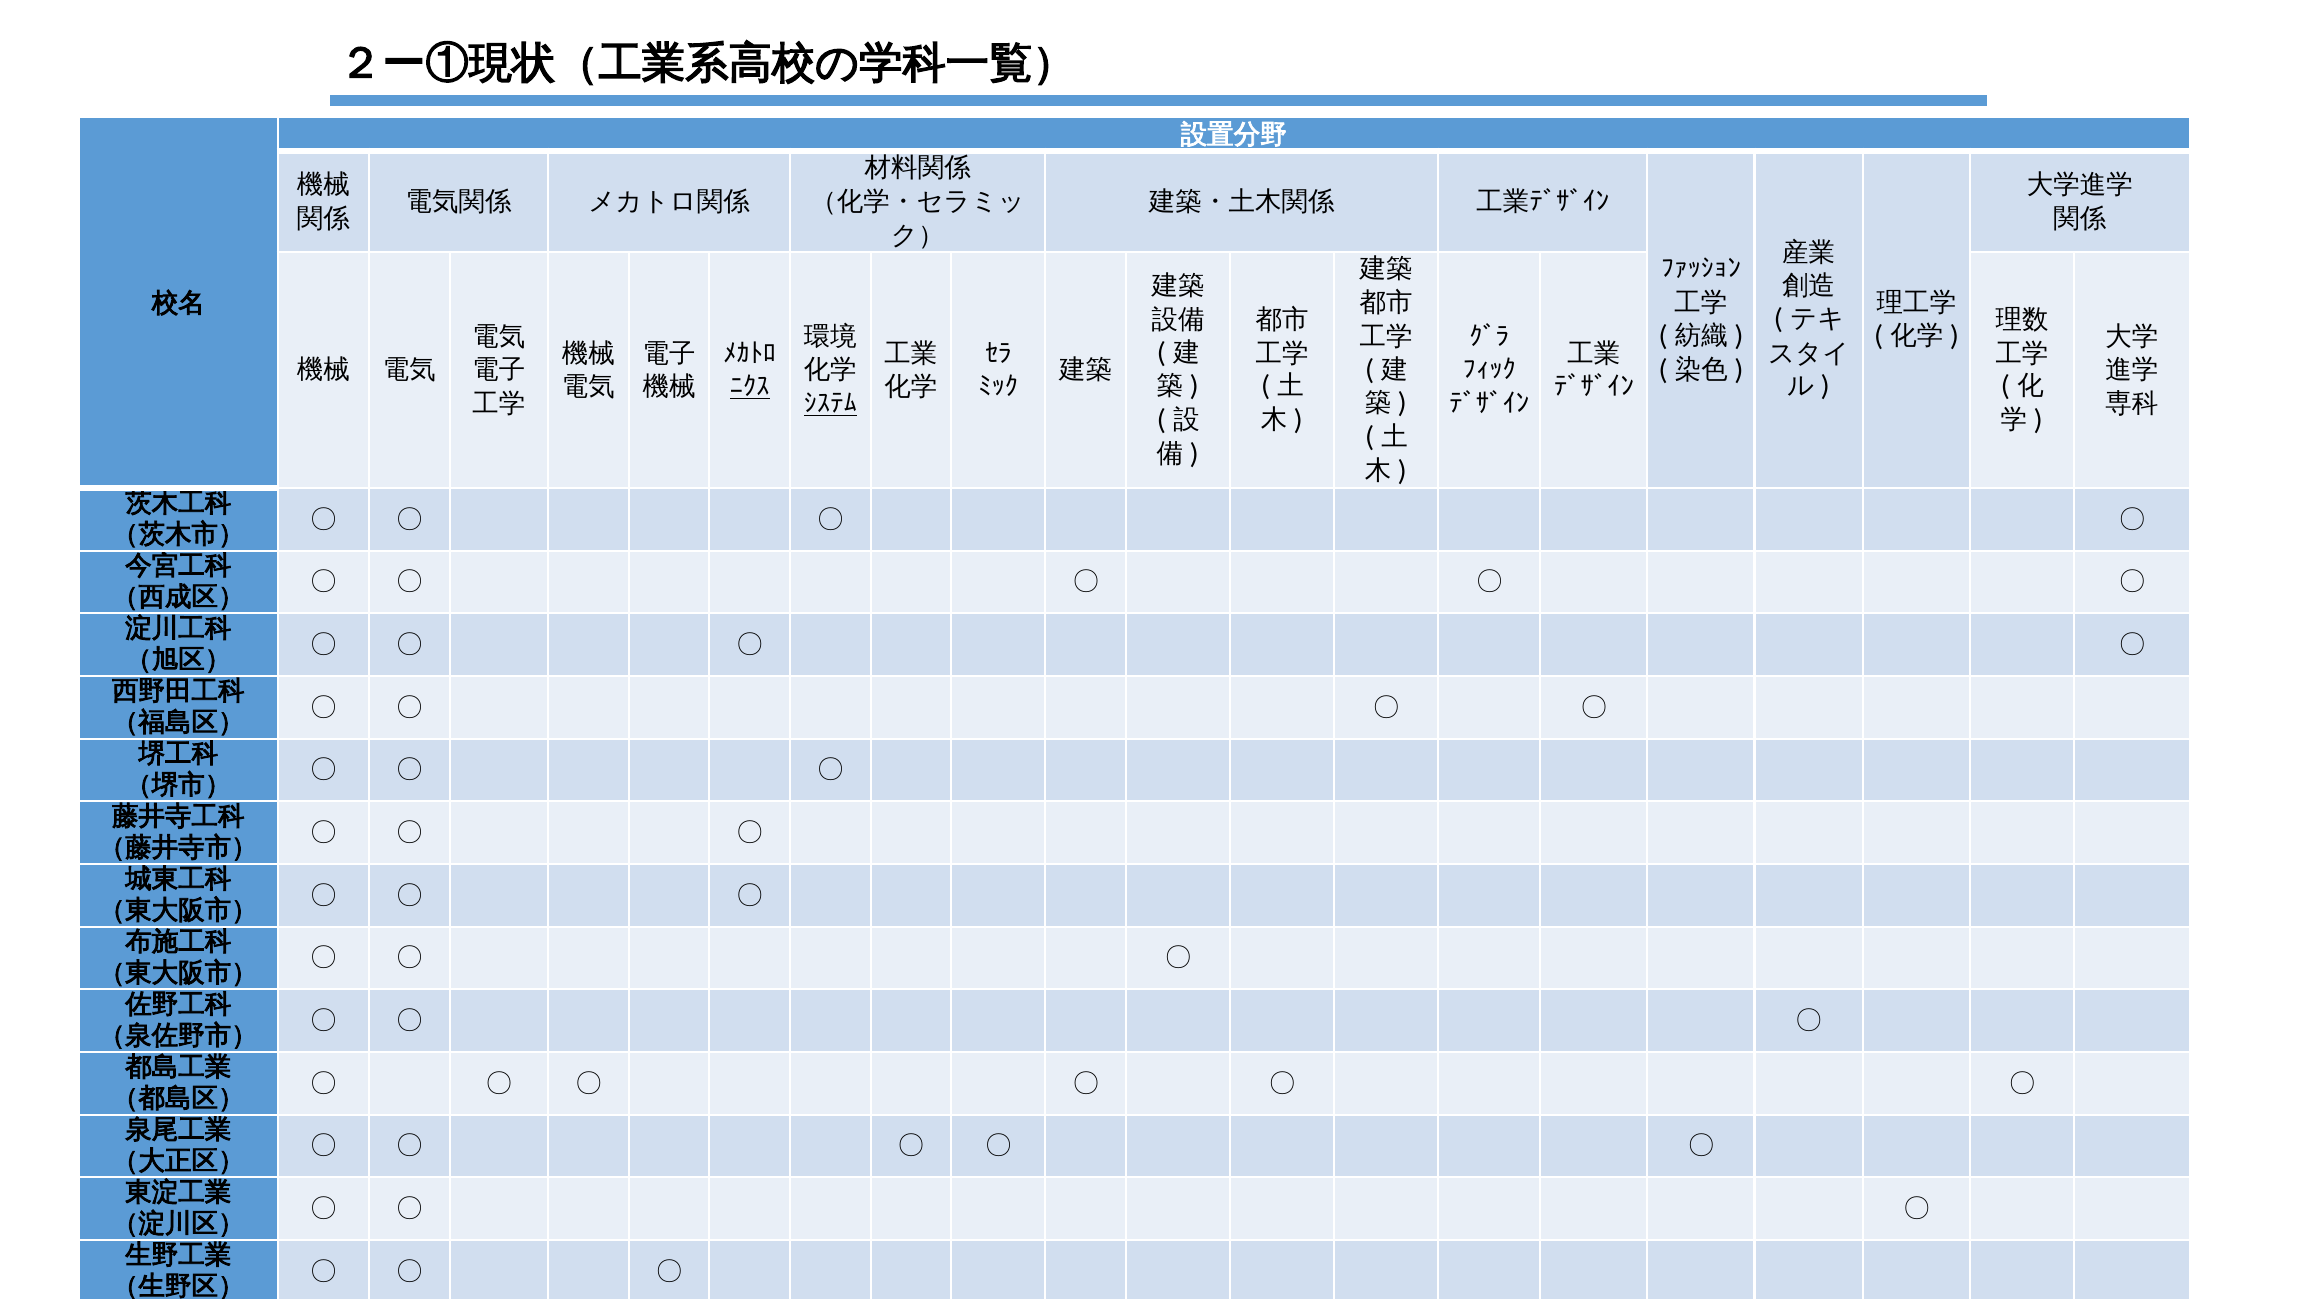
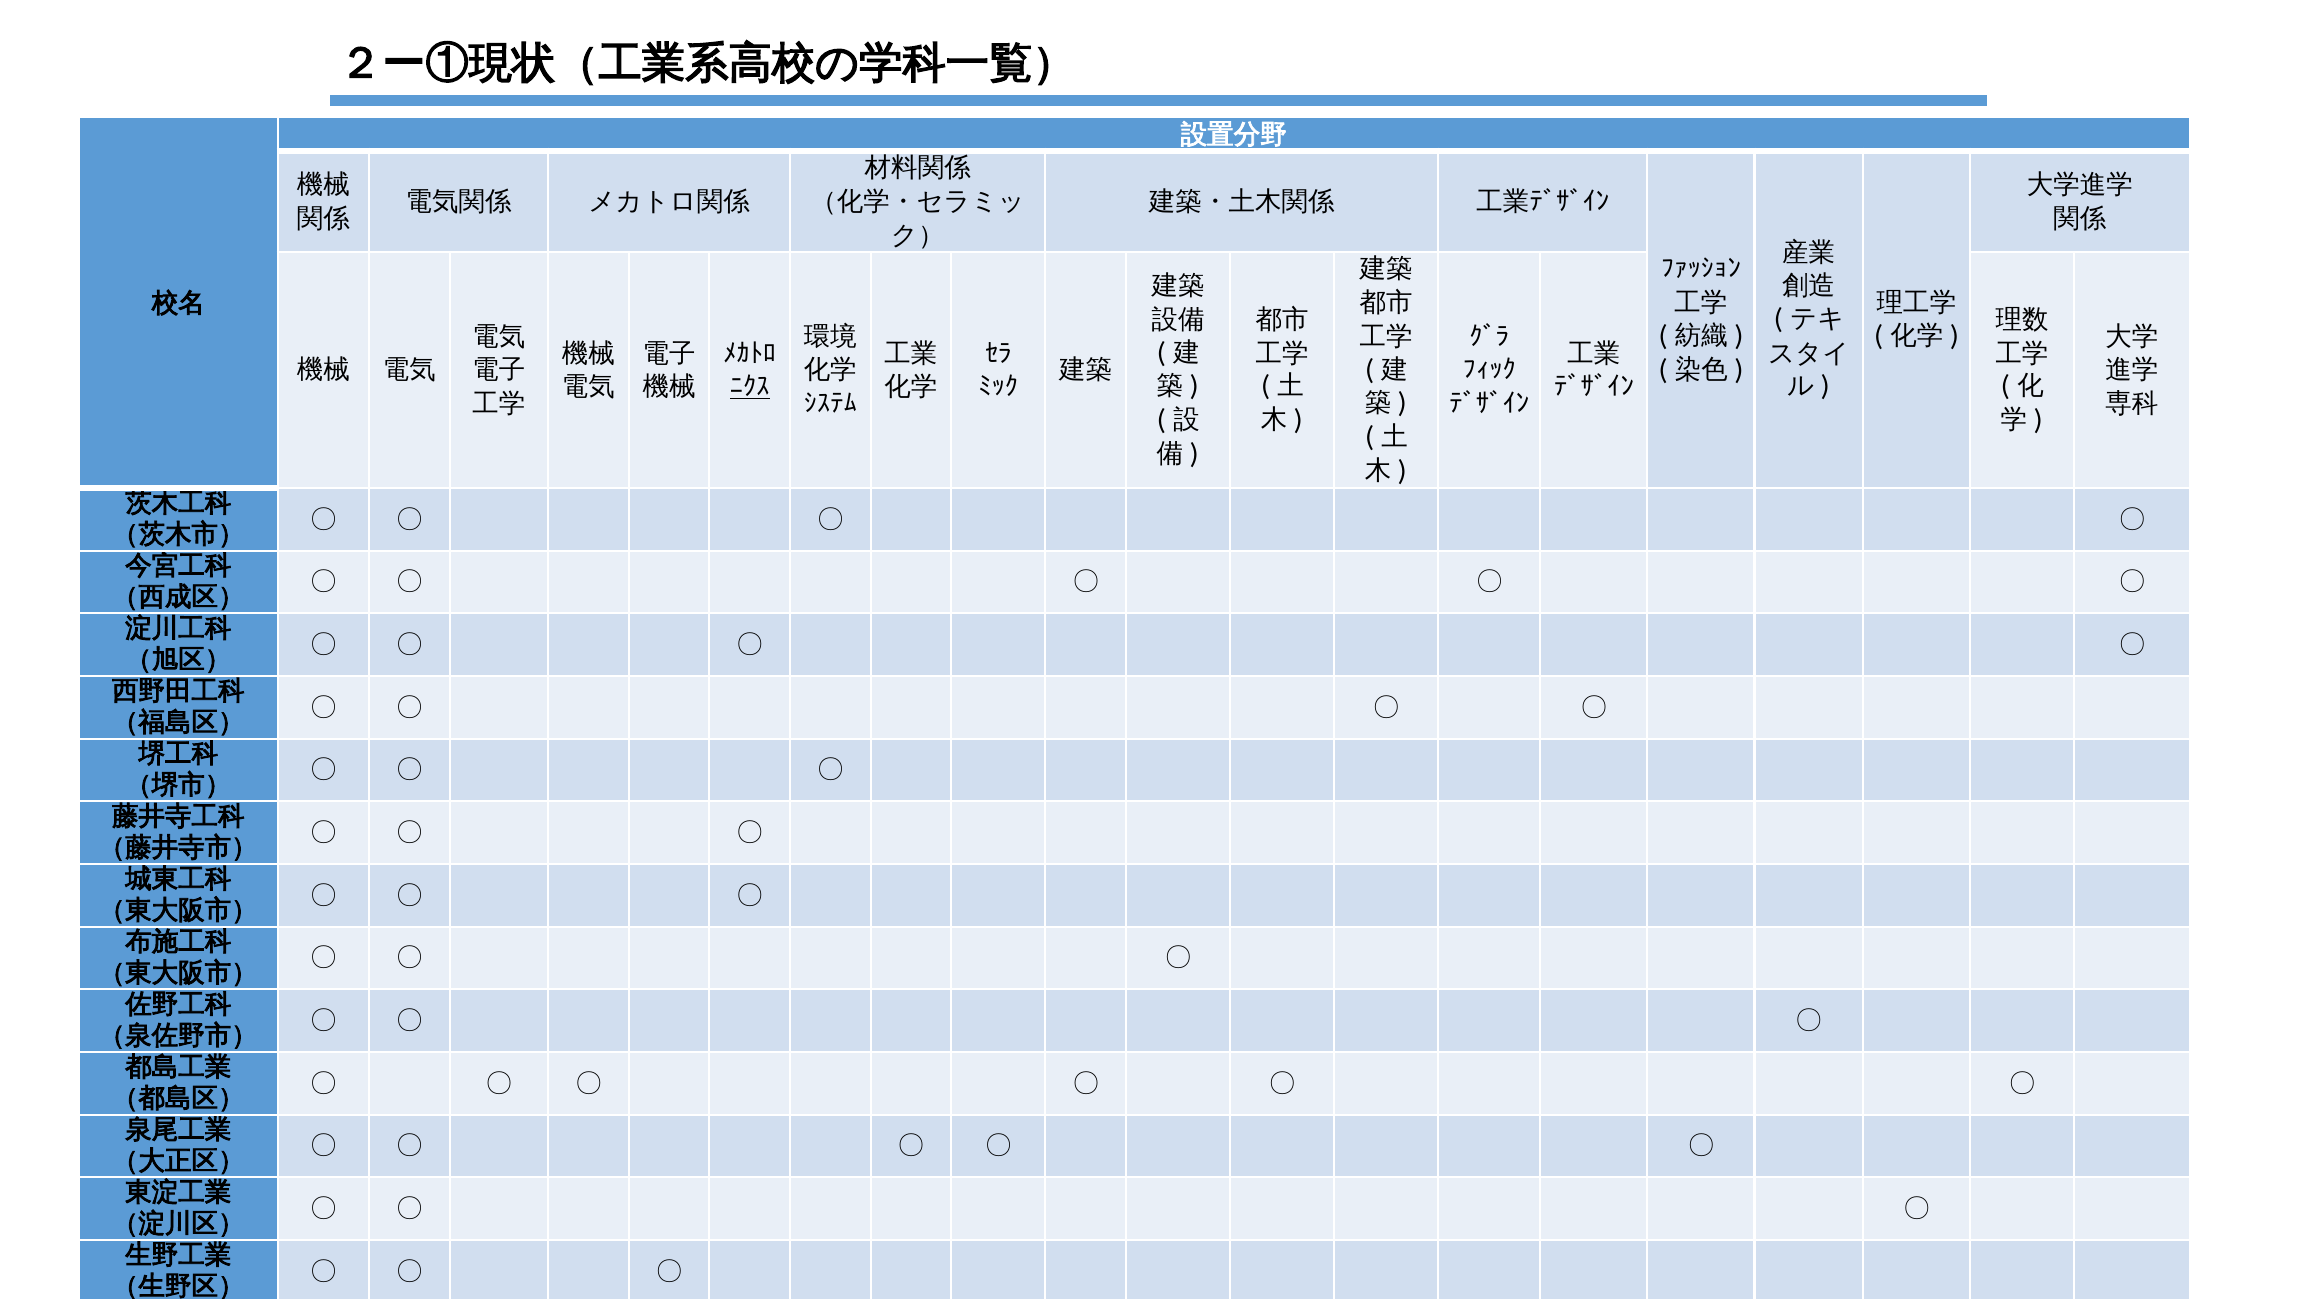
ｼｽﾃﾑ underline: present -> none (830, 404)
